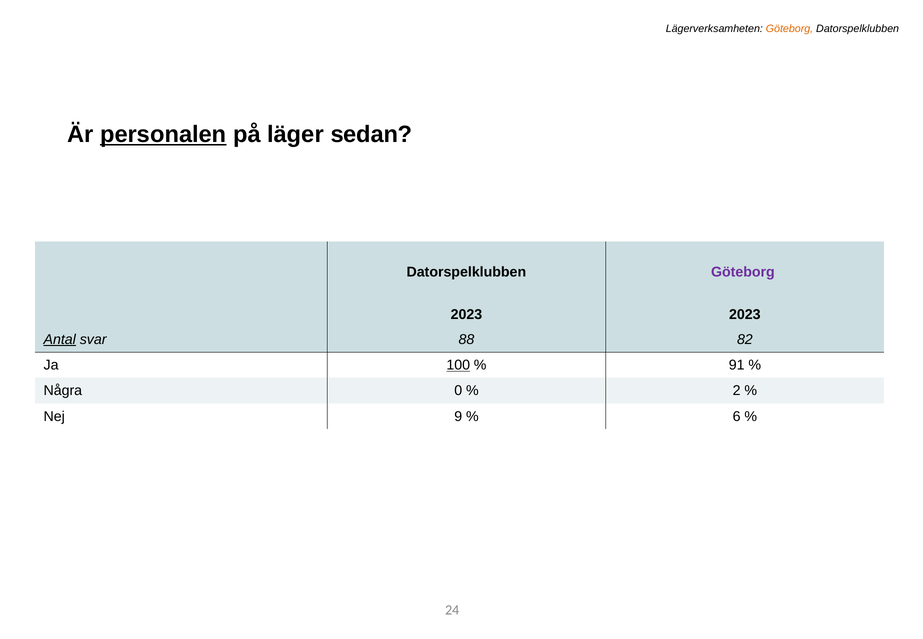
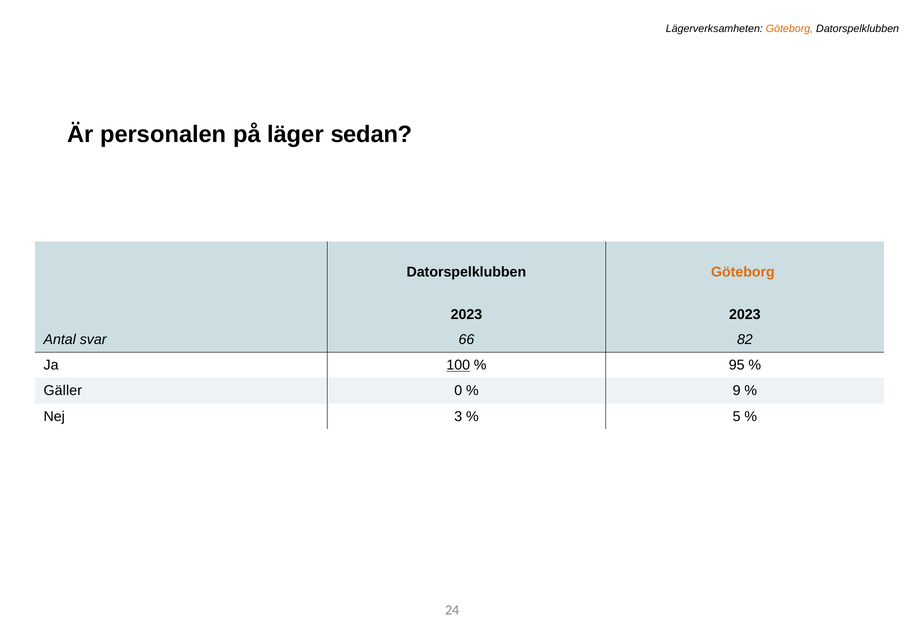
personalen underline: present -> none (163, 134)
Göteborg colour: purple -> orange (743, 272)
Antal underline: present -> none (60, 340)
88: 88 -> 66 (466, 340)
91: 91 -> 95 (737, 365)
Några: Några -> Gäller (63, 391)
2: 2 -> 9 (737, 391)
9: 9 -> 3 (458, 416)
6: 6 -> 5 (737, 416)
